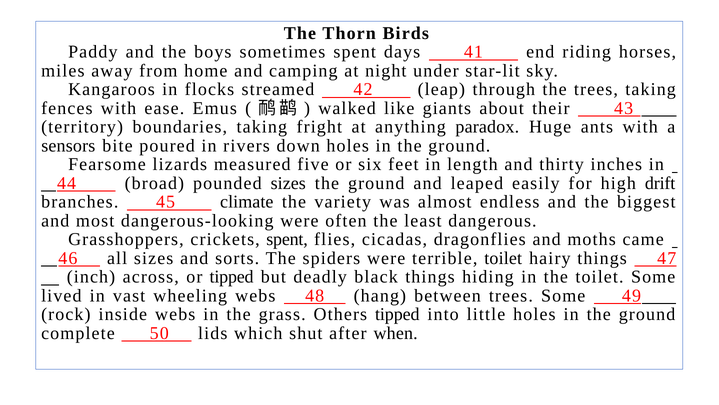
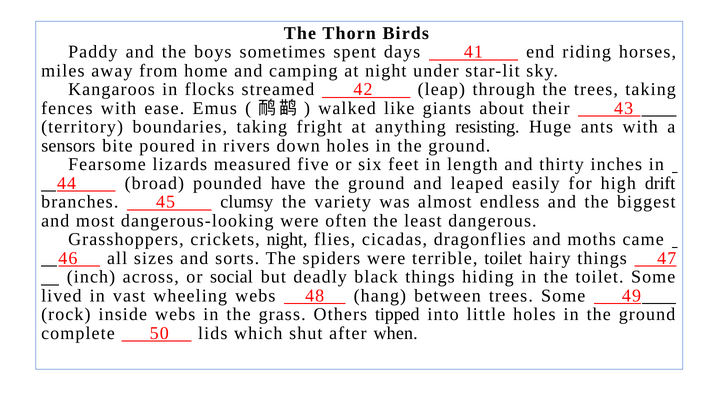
paradox: paradox -> resisting (487, 127)
pounded sizes: sizes -> have (288, 183)
climate: climate -> clumsy (247, 202)
crickets spent: spent -> night (287, 239)
or tipped: tipped -> social (231, 277)
